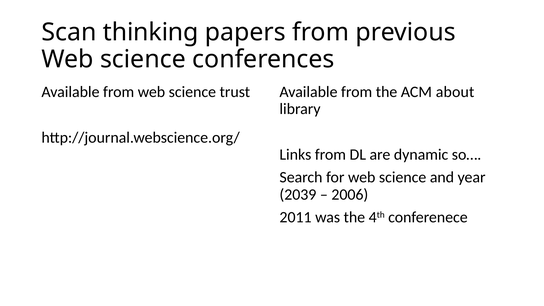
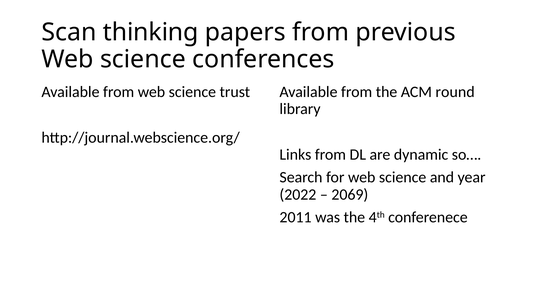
about: about -> round (455, 92)
2039: 2039 -> 2022 (298, 194)
2006: 2006 -> 2069 (350, 194)
